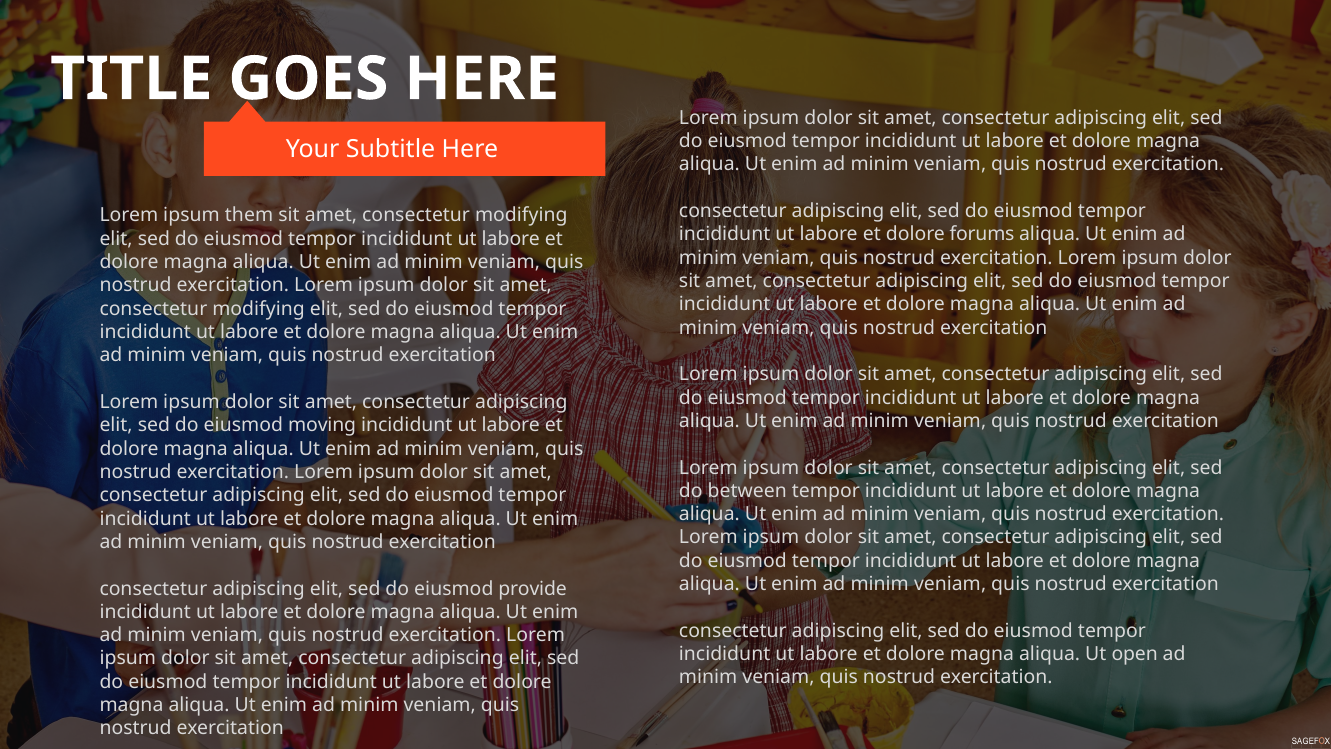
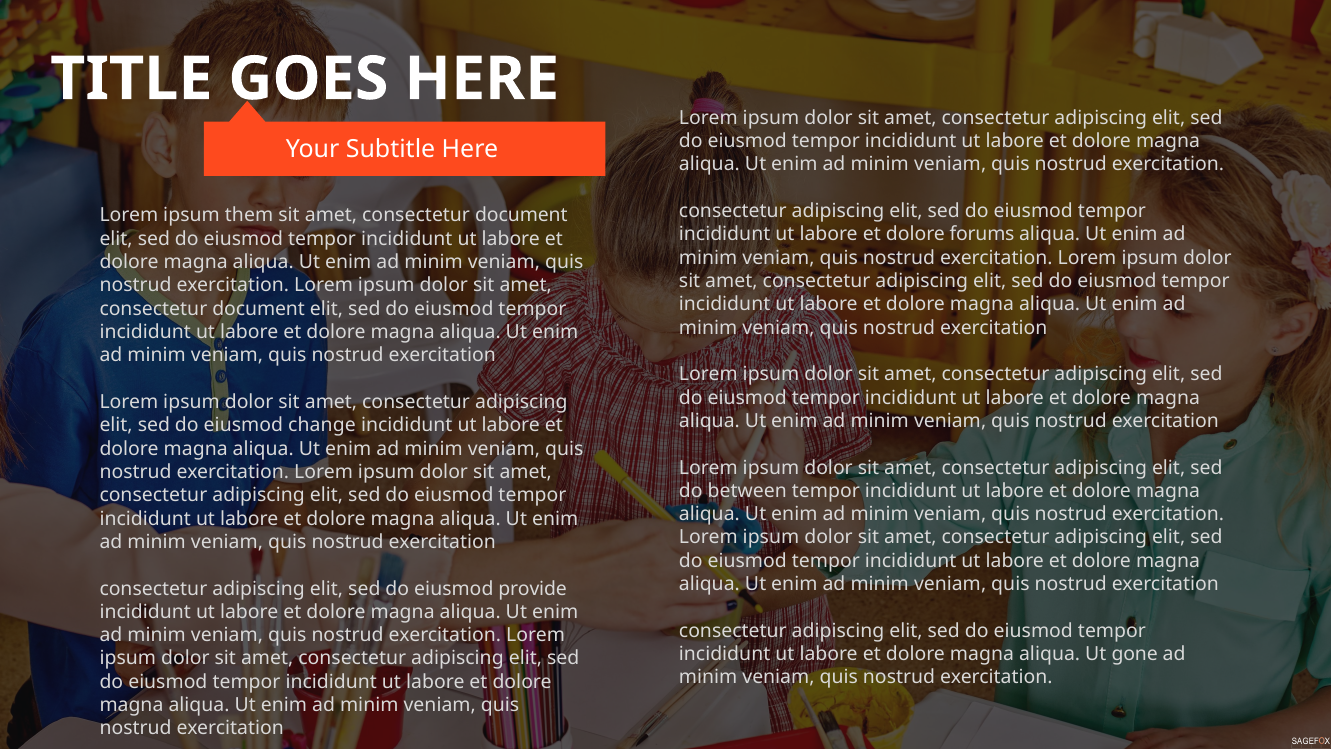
modifying: modifying -> document (521, 215)
modifying: modifying -> document (259, 309)
moving: moving -> change (322, 425)
open: open -> gone (1135, 654)
